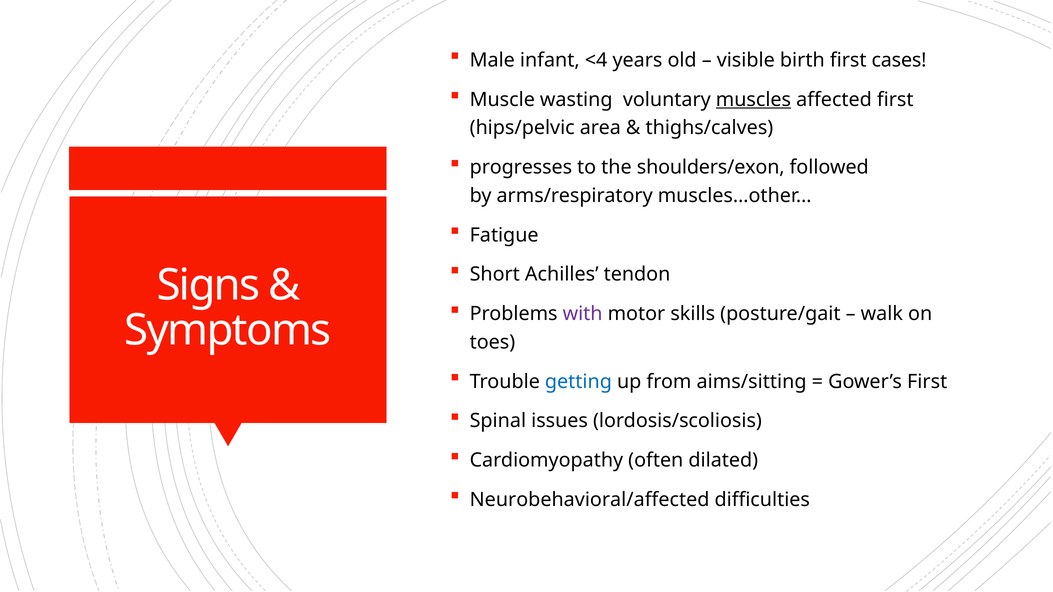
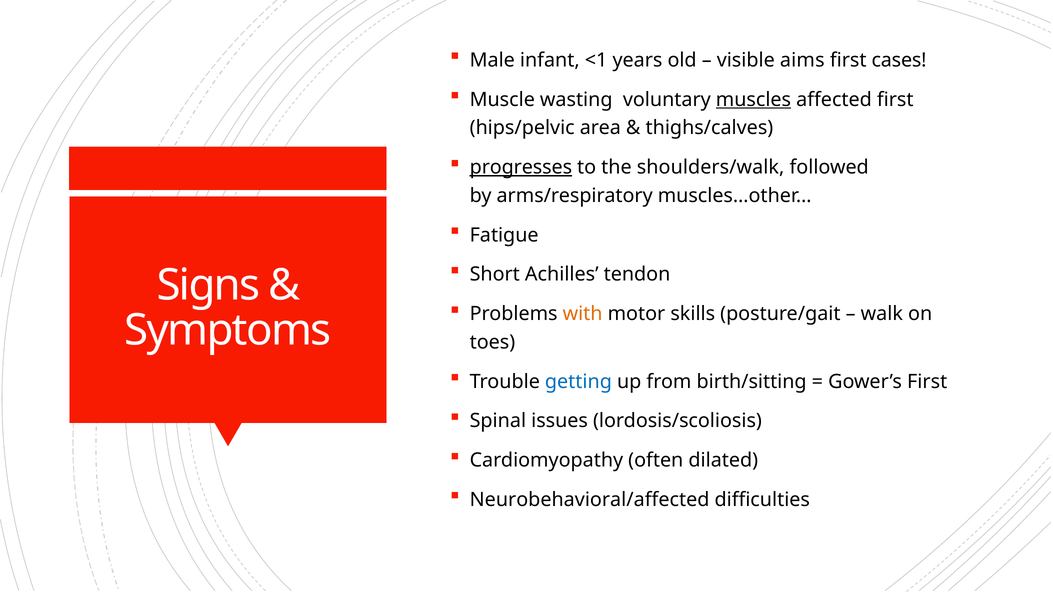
<4: <4 -> <1 (596, 60)
birth: birth -> aims (802, 60)
progresses underline: none -> present (521, 167)
shoulders/exon: shoulders/exon -> shoulders/walk (711, 167)
with colour: purple -> orange (583, 314)
aims/sitting: aims/sitting -> birth/sitting (752, 382)
